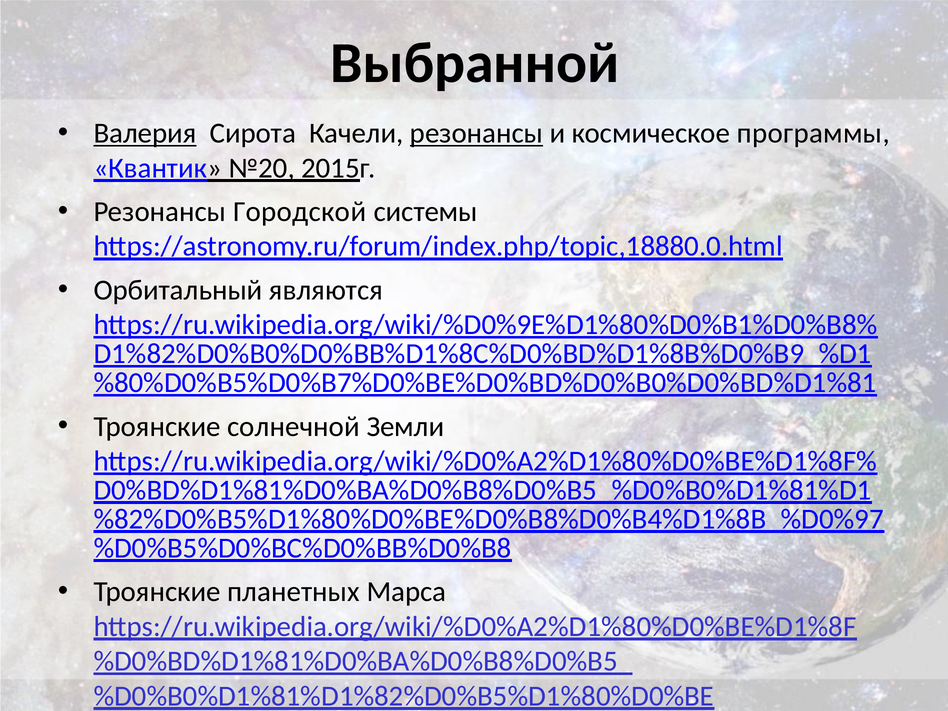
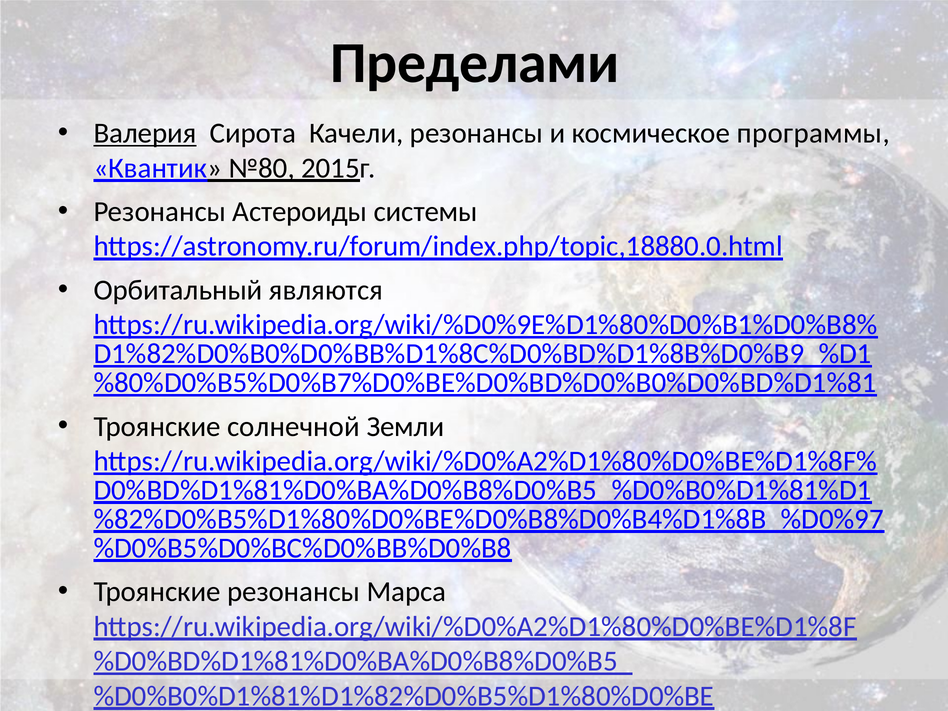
Выбранной: Выбранной -> Пределами (475, 63)
резонансы underline: present -> none (477, 133)
№20: №20 -> №80 (262, 168)
Городской: Городской -> Астероиды (300, 212)
Троянские планетных: планетных -> резонансы (294, 592)
